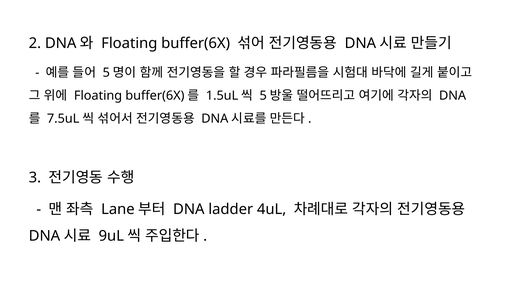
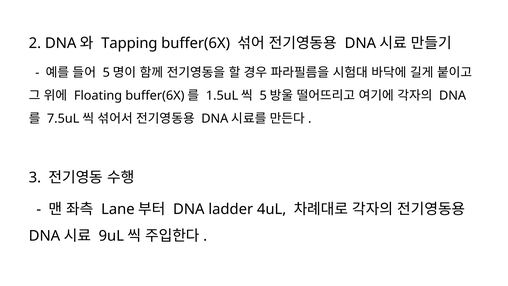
Floating: Floating -> Tapping (129, 43)
